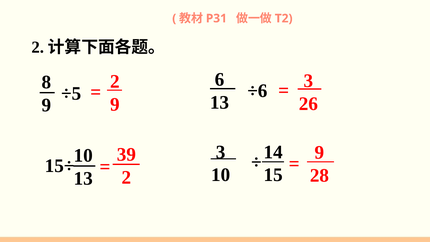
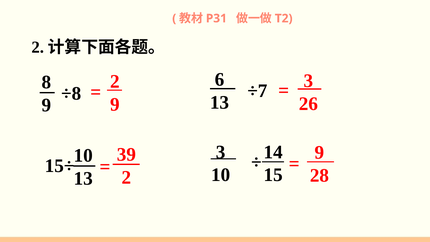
÷6: ÷6 -> ÷7 (257, 91)
÷5: ÷5 -> ÷8 (71, 94)
